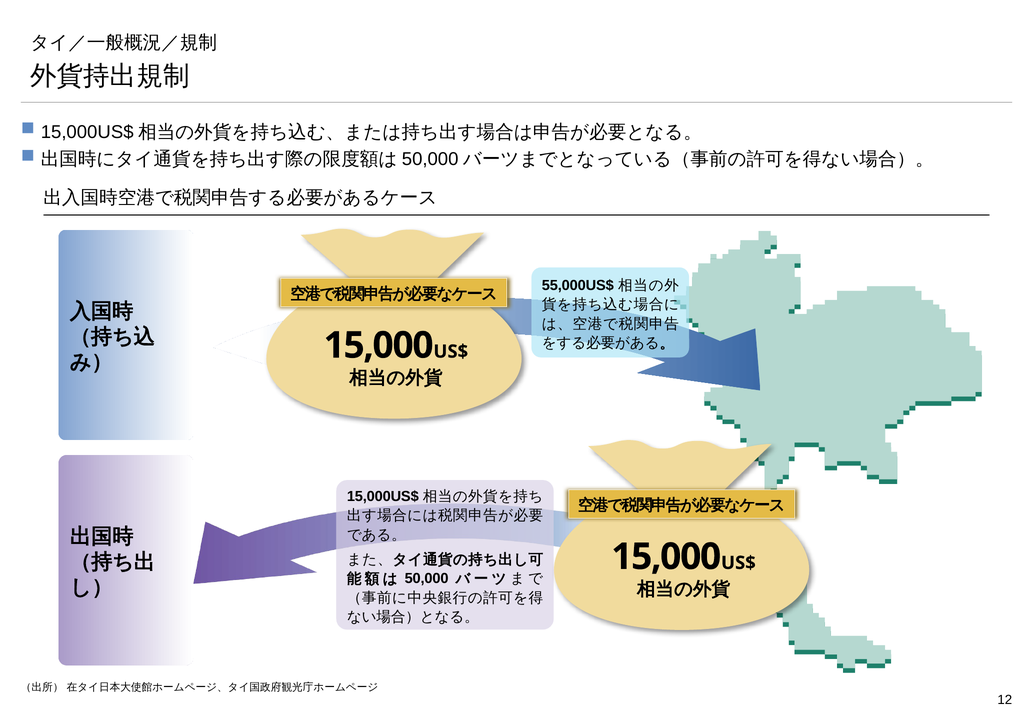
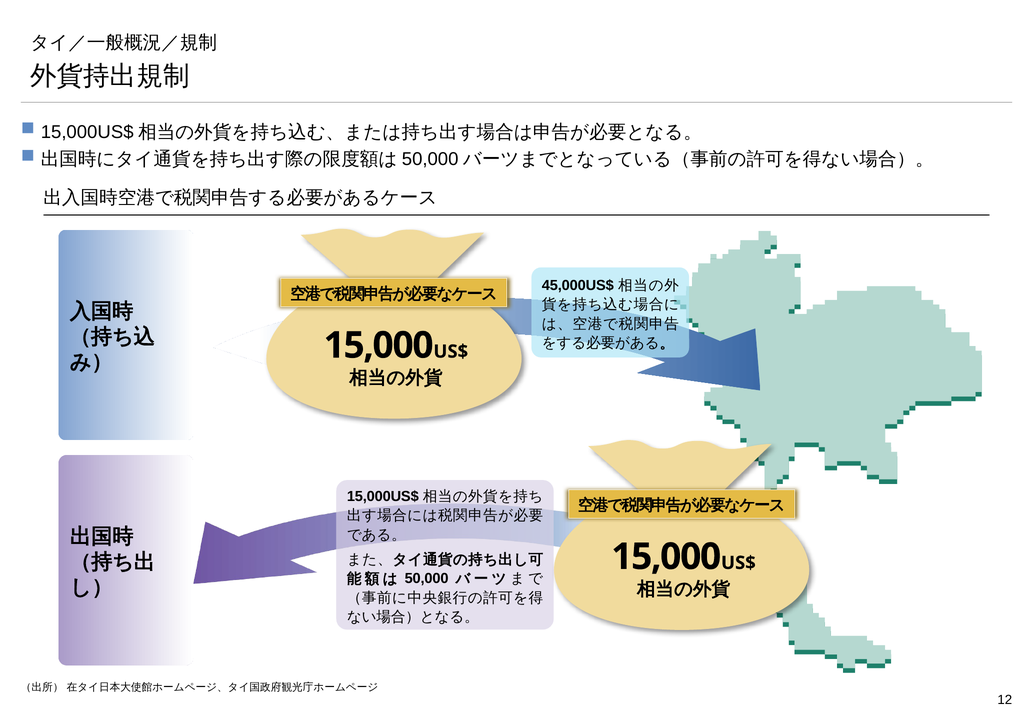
55,000US$: 55,000US$ -> 45,000US$ (578, 285)
